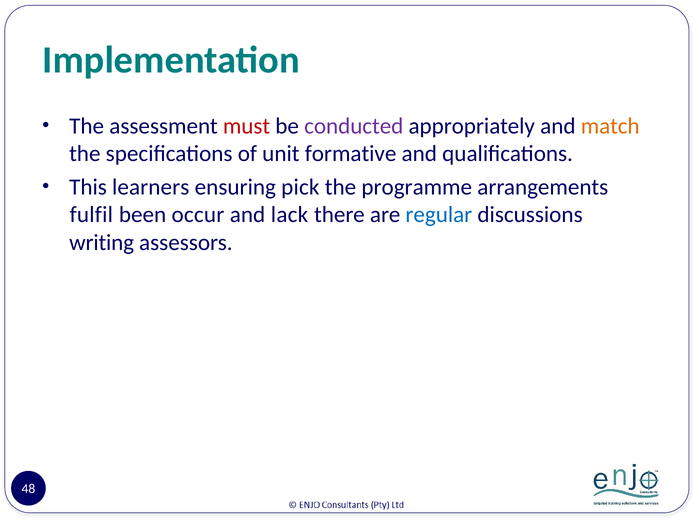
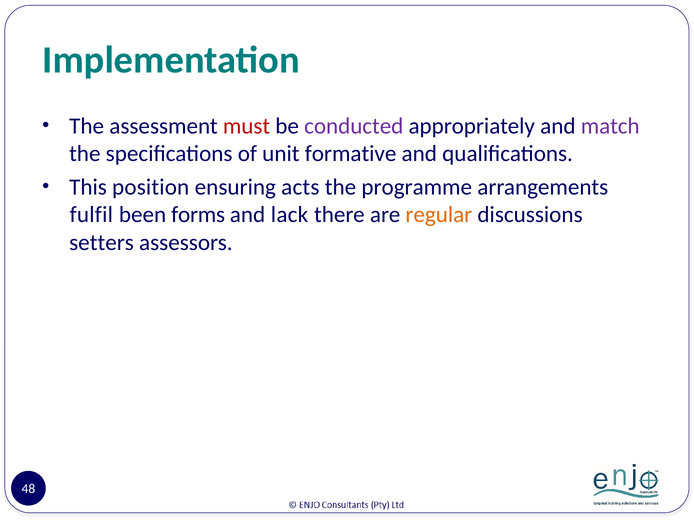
match colour: orange -> purple (610, 126)
learners: learners -> position (151, 187)
pick: pick -> acts (300, 187)
occur: occur -> forms (198, 215)
regular colour: blue -> orange (439, 215)
writing: writing -> setters (102, 243)
